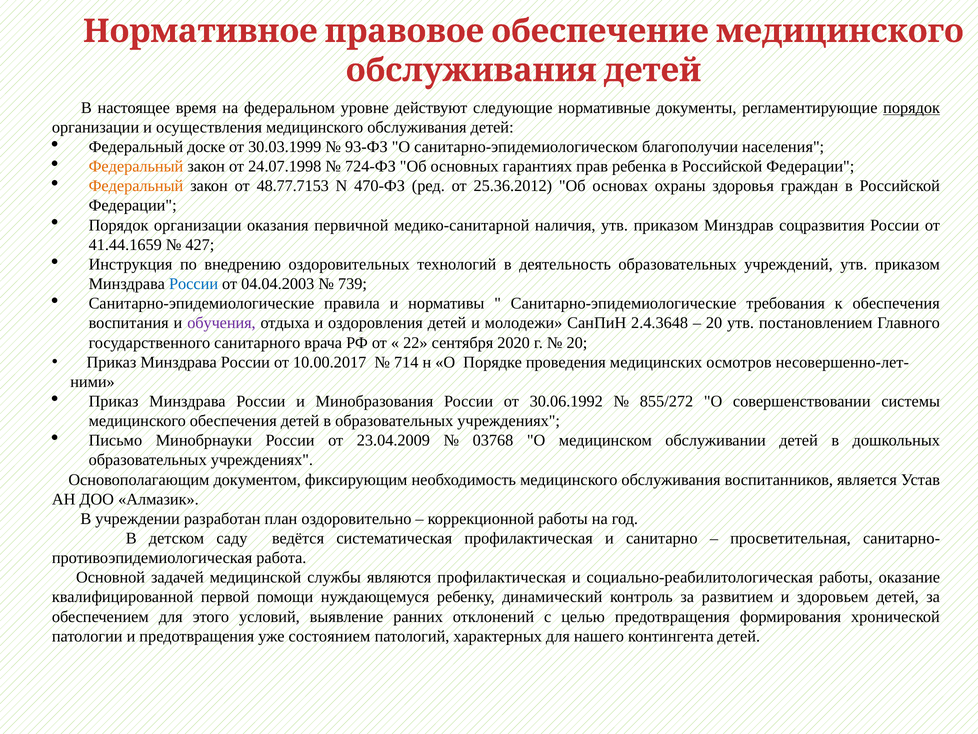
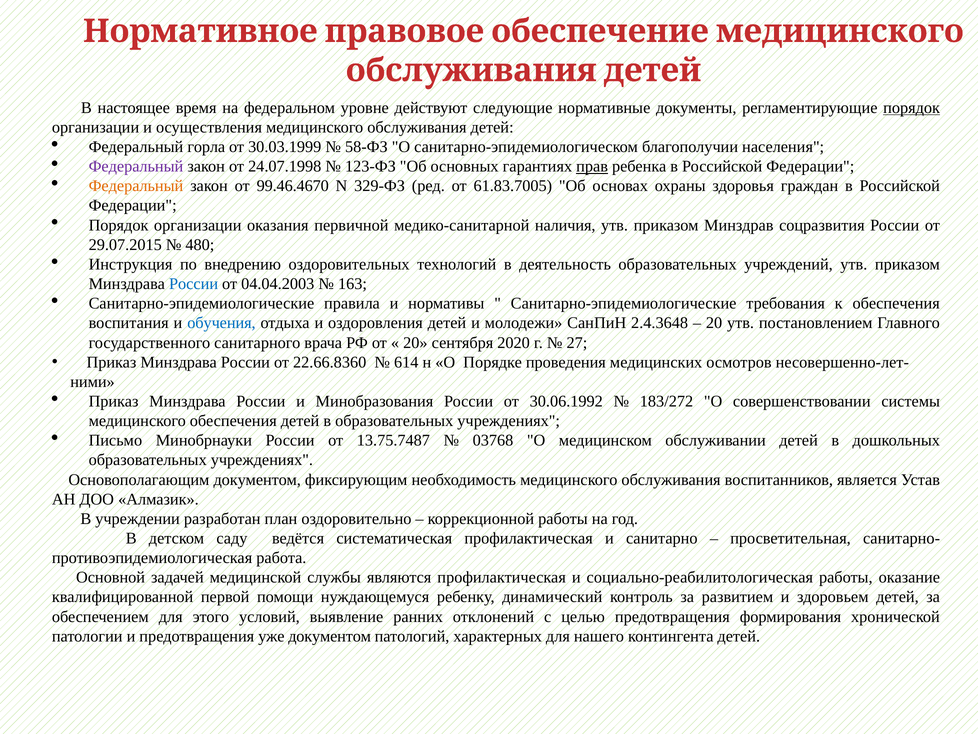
доске: доске -> горла (206, 147)
93-ФЗ: 93-ФЗ -> 58-ФЗ (366, 147)
Федеральный colour: orange -> purple (136, 166)
724-ФЗ: 724-ФЗ -> 123-ФЗ (370, 166)
прав underline: none -> present (592, 166)
48.77.7153: 48.77.7153 -> 99.46.4670 (293, 186)
470-ФЗ: 470-ФЗ -> 329-ФЗ (380, 186)
25.36.2012: 25.36.2012 -> 61.83.7005 (513, 186)
41.44.1659: 41.44.1659 -> 29.07.2015 (125, 245)
427: 427 -> 480 (200, 245)
739: 739 -> 163 (353, 284)
обучения colour: purple -> blue (221, 323)
22: 22 -> 20 (415, 342)
20: 20 -> 27 (577, 342)
10.00.2017: 10.00.2017 -> 22.66.8360 (330, 362)
714: 714 -> 614 (406, 362)
855/272: 855/272 -> 183/272 (667, 401)
23.04.2009: 23.04.2009 -> 13.75.7487 (393, 440)
уже состоянием: состоянием -> документом (330, 636)
